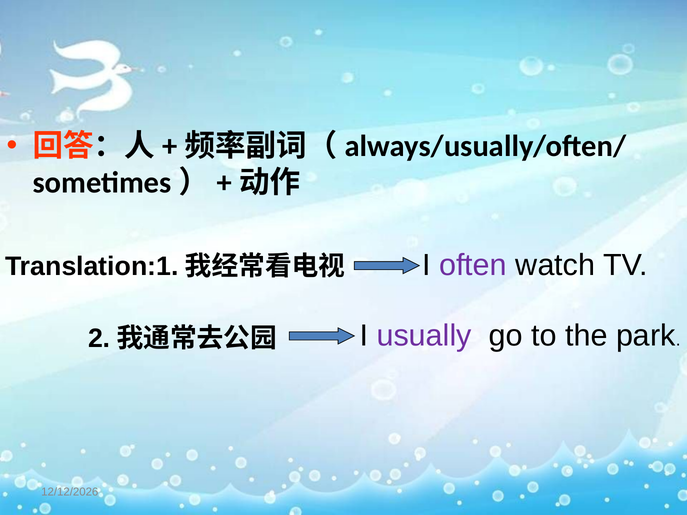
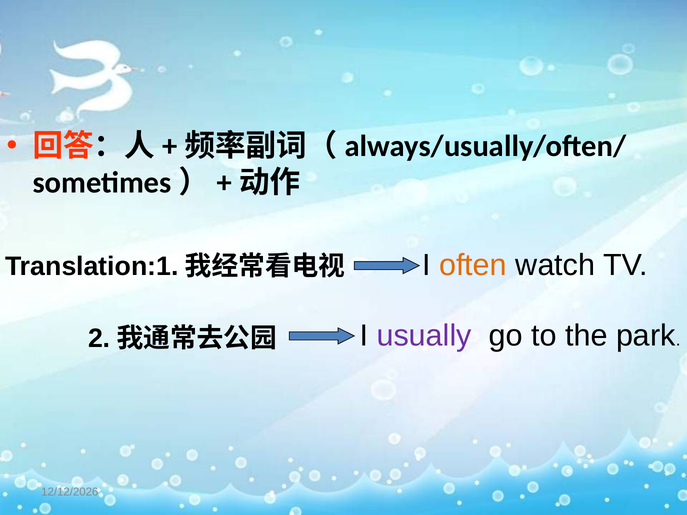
often colour: purple -> orange (473, 265)
